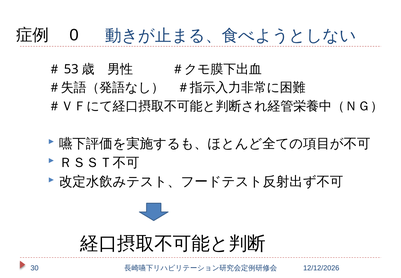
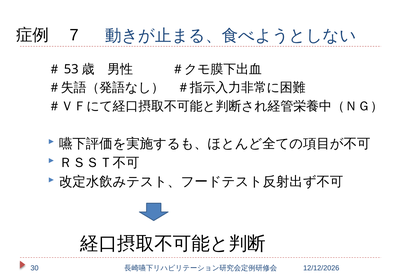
0: 0 -> 7 (74, 35)
